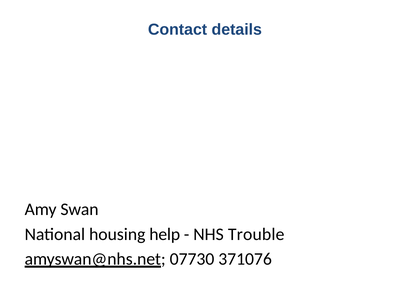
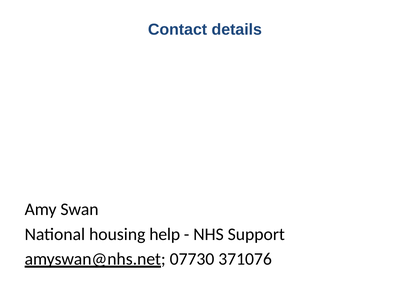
Trouble: Trouble -> Support (256, 235)
